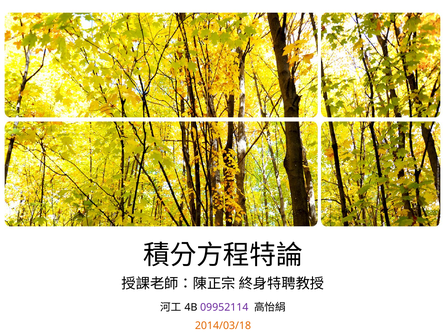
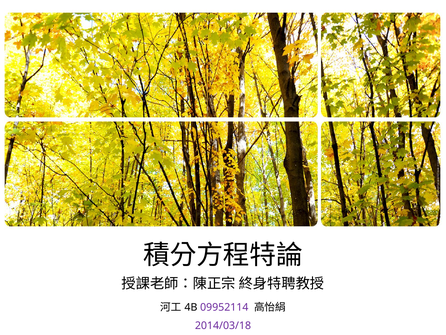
2014/03/18 colour: orange -> purple (223, 325)
